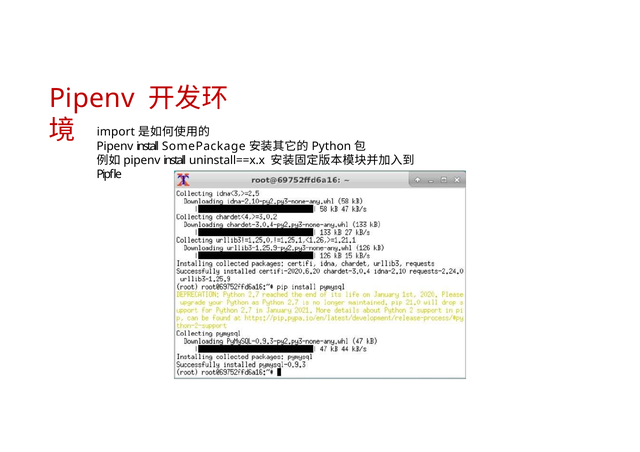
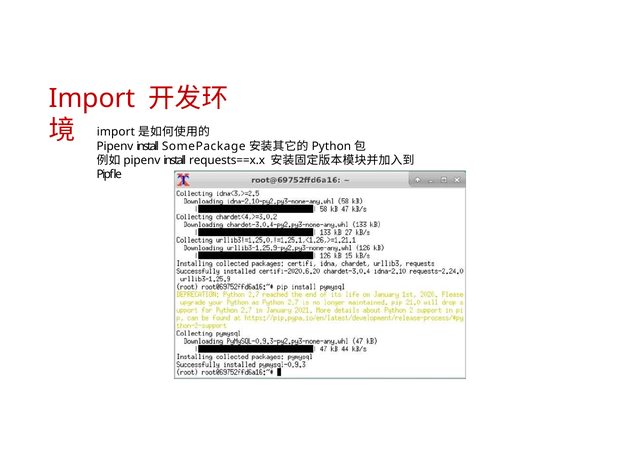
Pipenv: Pipenv -> Import (92, 99)
uninstall==x.x: uninstall==x.x -> requests==x.x (227, 161)
